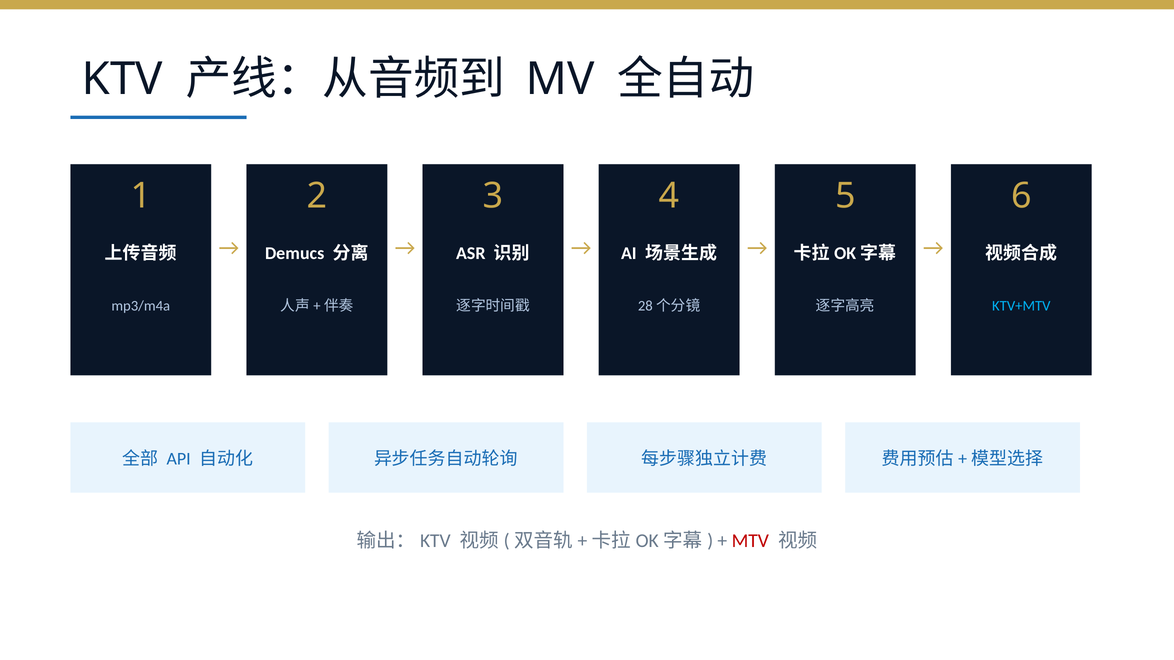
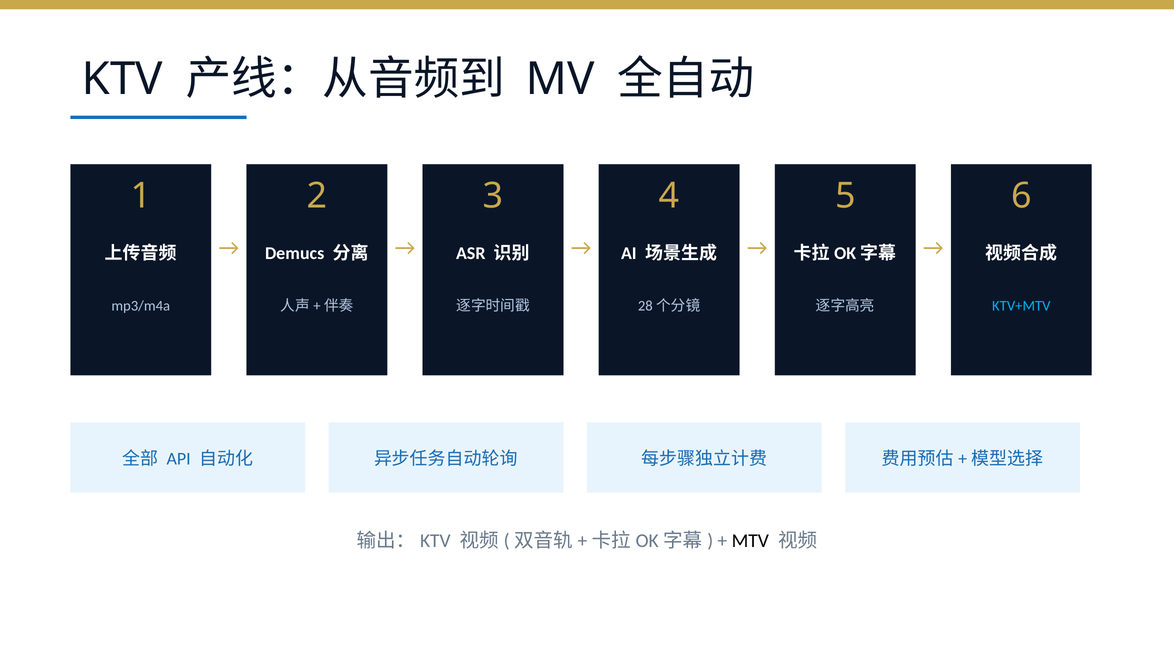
MTV colour: red -> black (750, 541)
